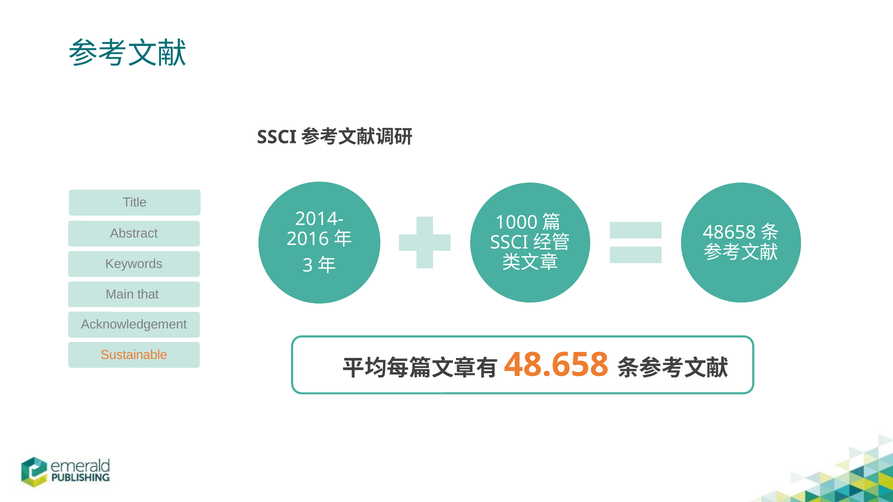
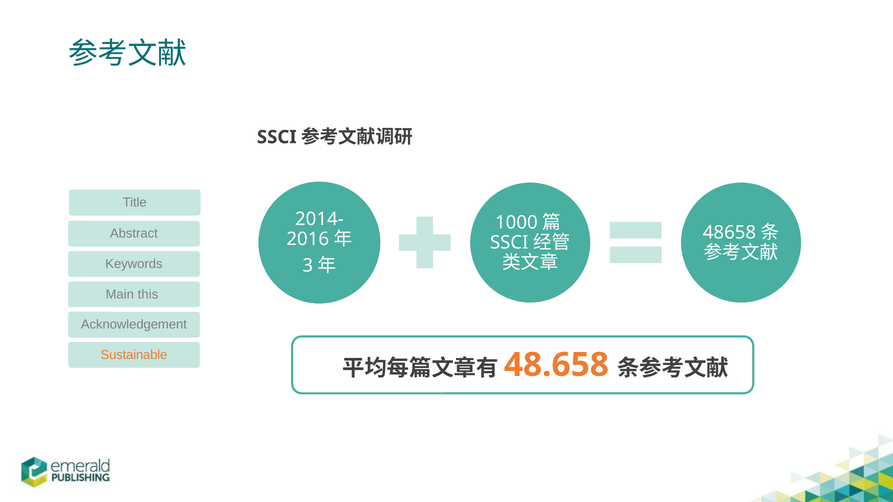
that: that -> this (148, 294)
